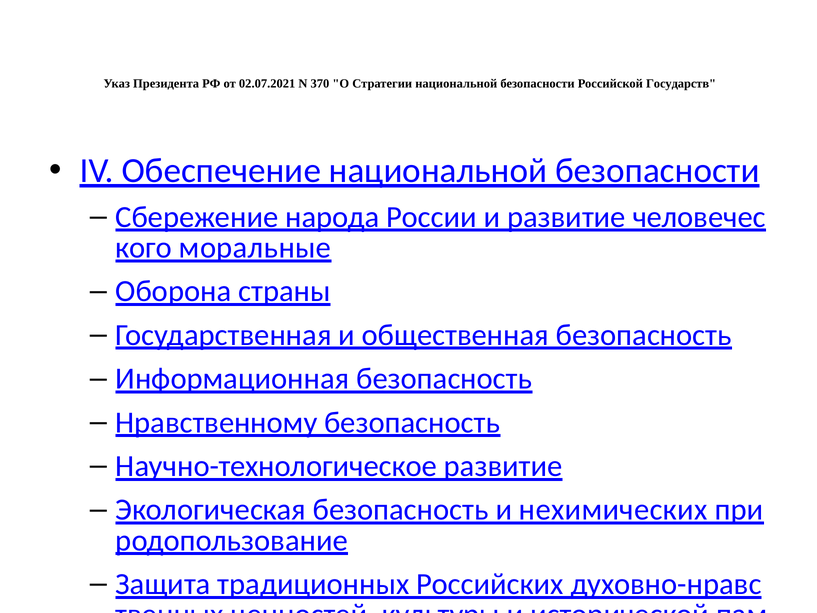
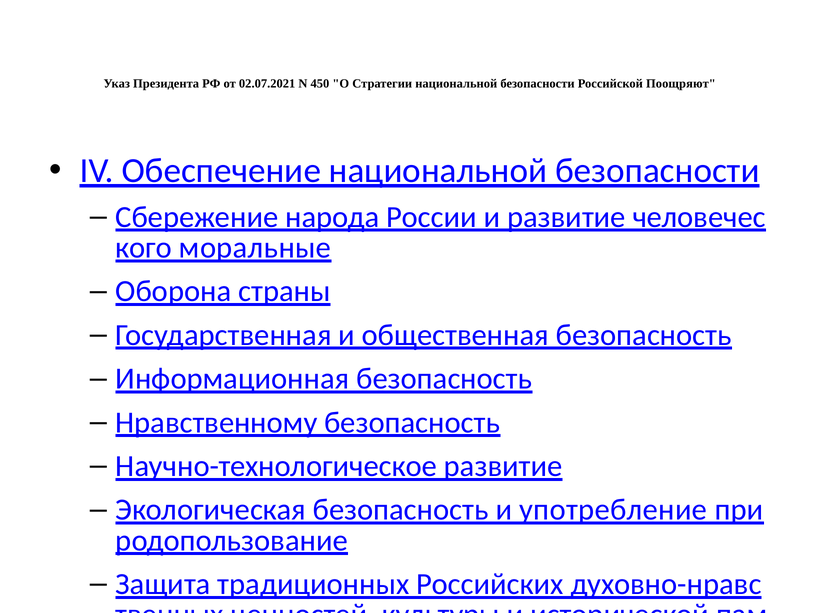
370: 370 -> 450 (320, 83)
Государств: Государств -> Поощряют (681, 83)
нехимических: нехимических -> употребление (613, 510)
